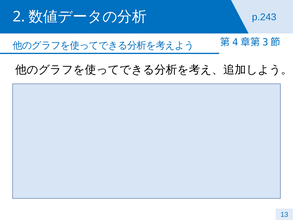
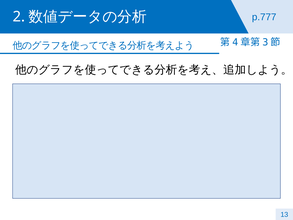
p.243: p.243 -> p.777 (264, 17)
